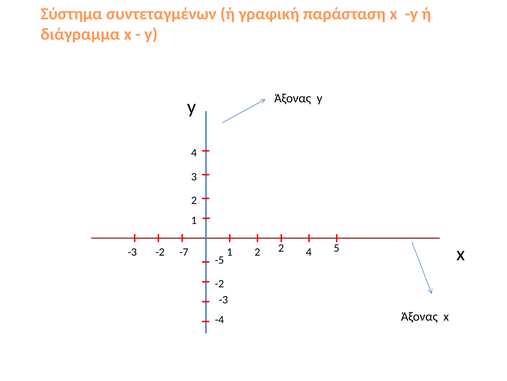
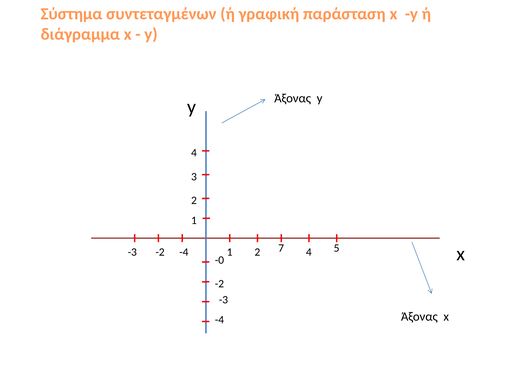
-7: -7 -> -4 (184, 252)
2 2: 2 -> 7 (281, 248)
-5: -5 -> -0 (219, 260)
